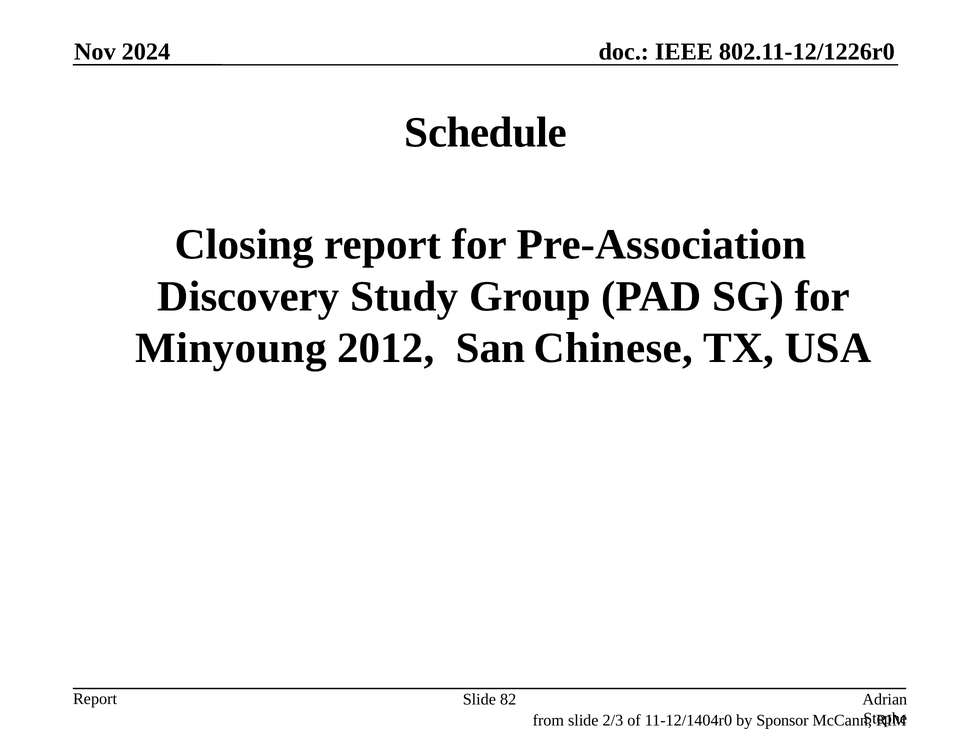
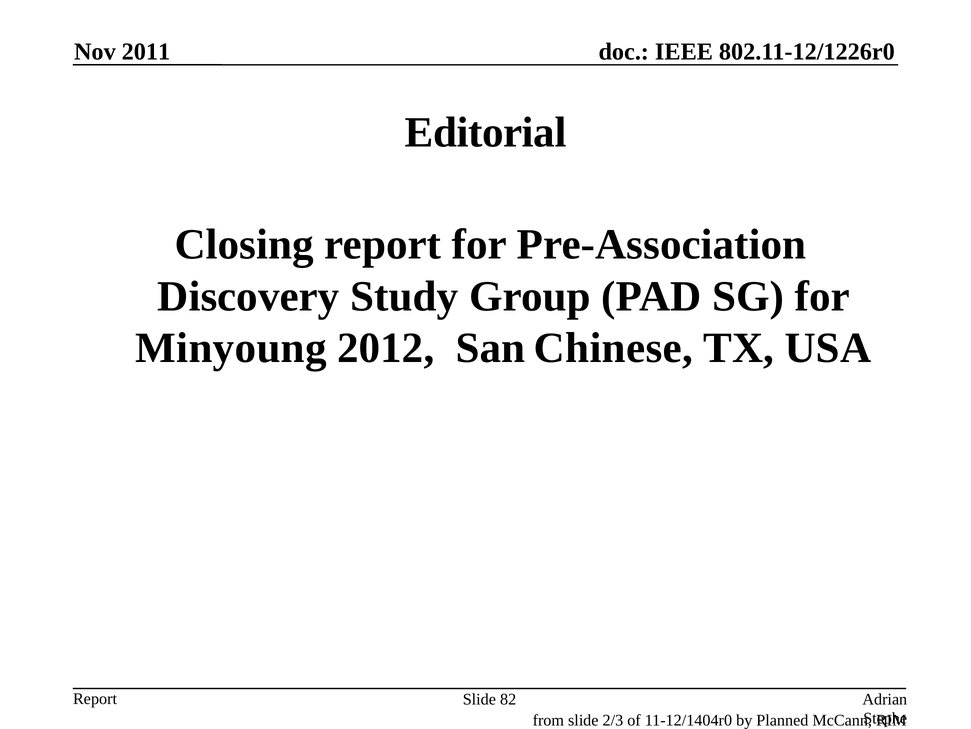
2024: 2024 -> 2011 (146, 52)
Schedule: Schedule -> Editorial (486, 132)
Sponsor: Sponsor -> Planned (782, 720)
